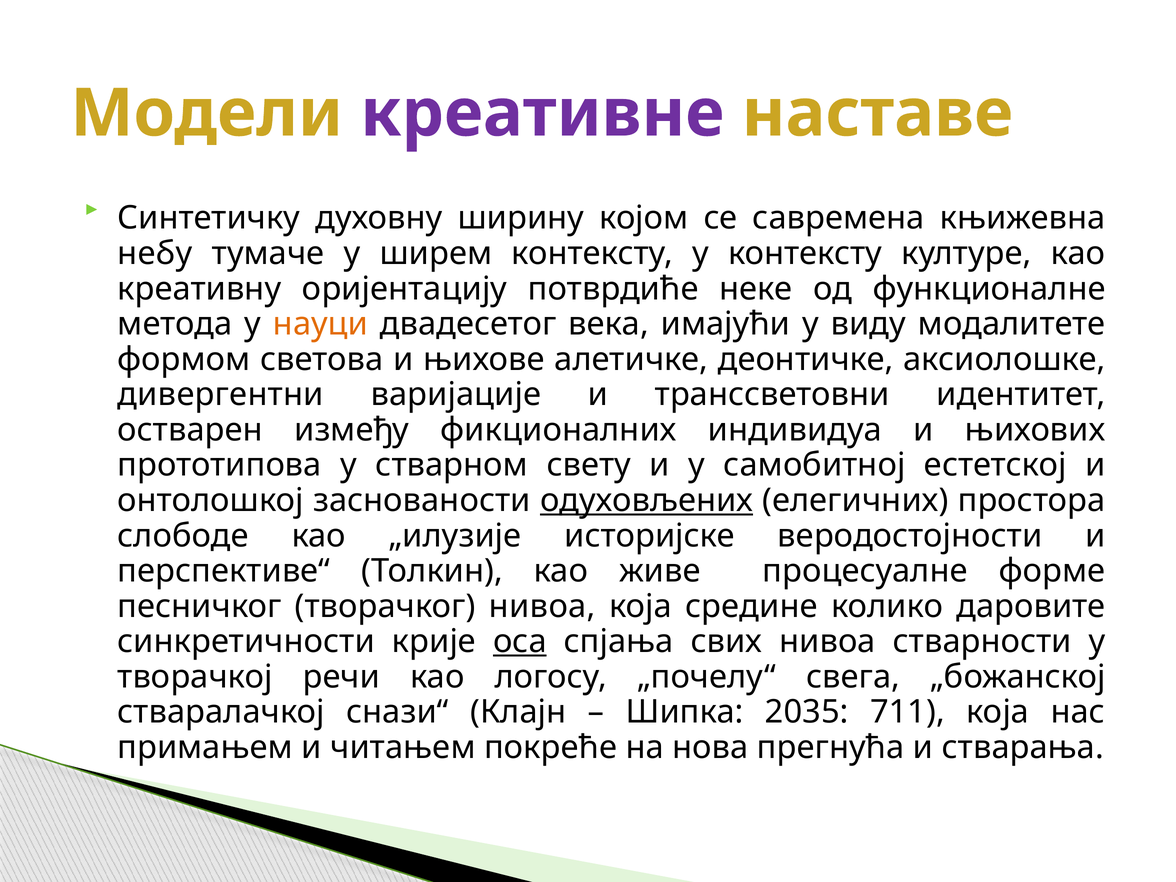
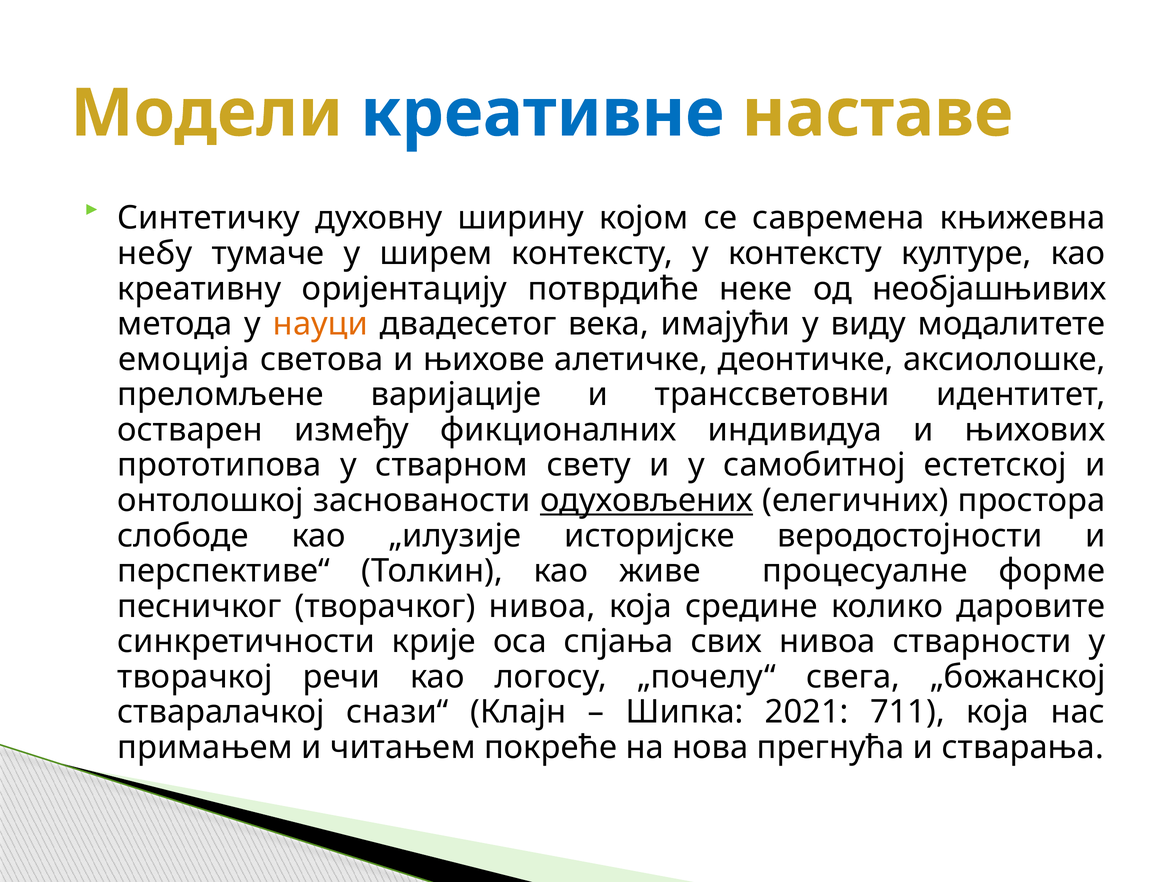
креативне colour: purple -> blue (542, 113)
функционалне: функционалне -> необјашњивих (989, 289)
формом: формом -> емоција (184, 359)
дивергентни: дивергентни -> преломљене (221, 395)
оса underline: present -> none (520, 642)
2035: 2035 -> 2021 (807, 712)
